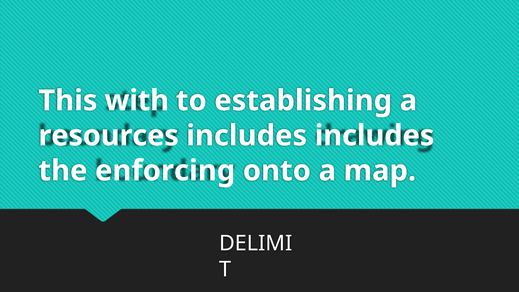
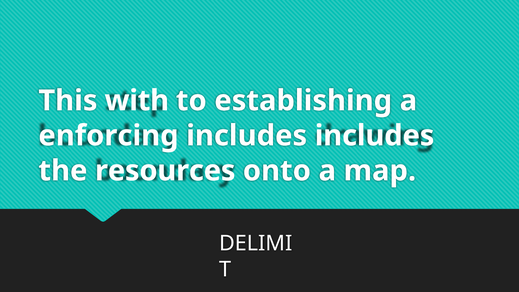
resources: resources -> enforcing (108, 136)
enforcing: enforcing -> resources (165, 171)
